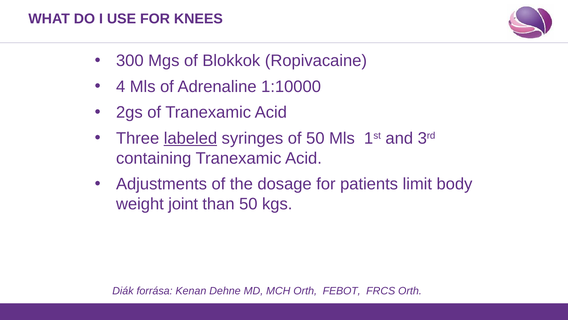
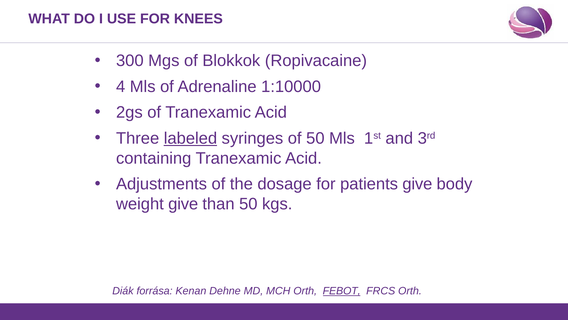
patients limit: limit -> give (417, 184)
weight joint: joint -> give (183, 204)
FEBOT underline: none -> present (342, 291)
